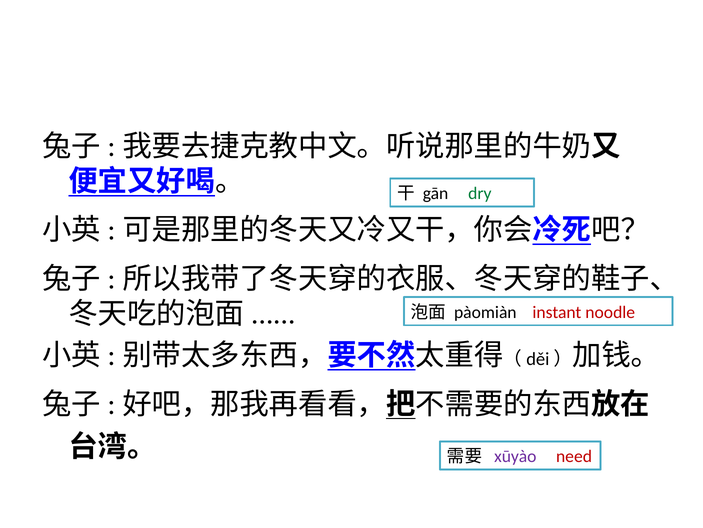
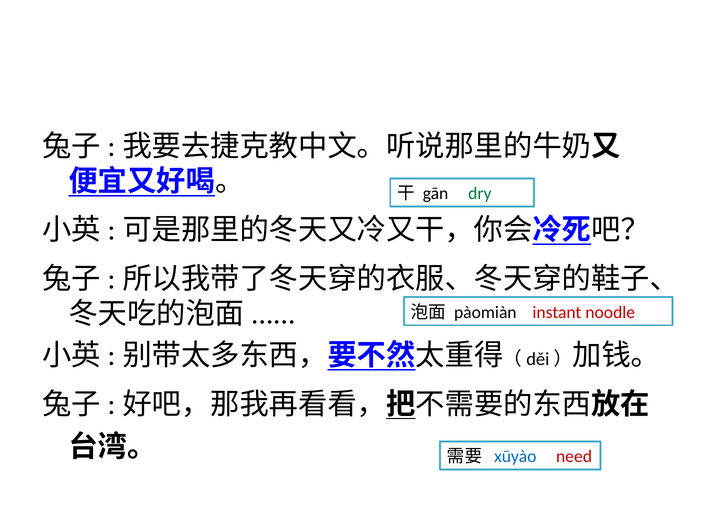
xūyào colour: purple -> blue (515, 456)
